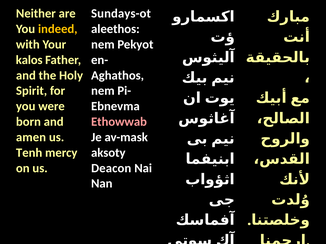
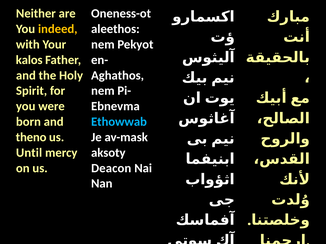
Sundays-ot: Sundays-ot -> Oneness-ot (121, 14)
Ethowwab colour: pink -> light blue (119, 122)
amen: amen -> theno (31, 137)
Tenh: Tenh -> Until (29, 153)
